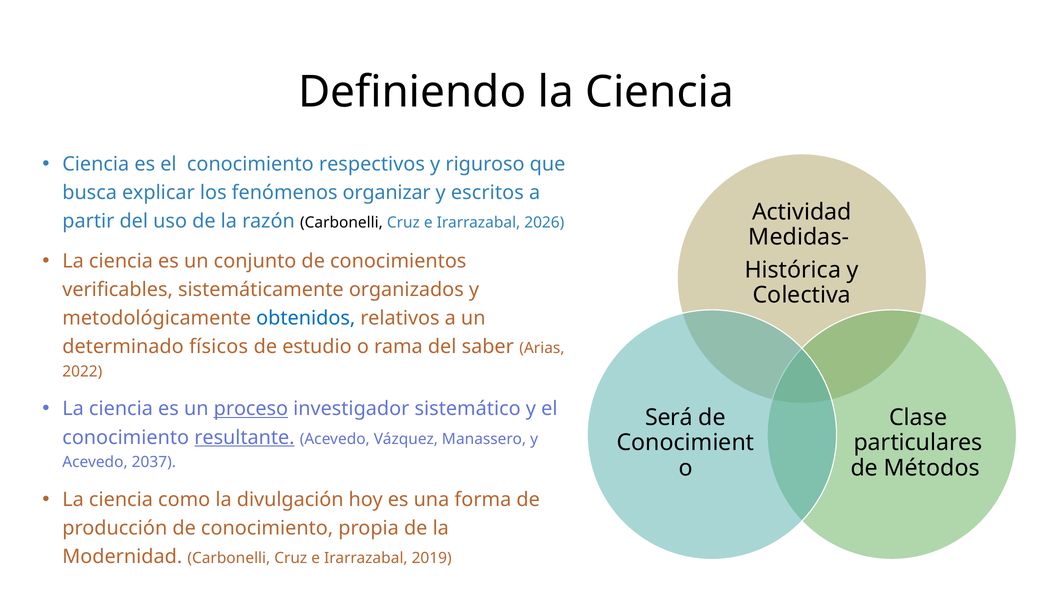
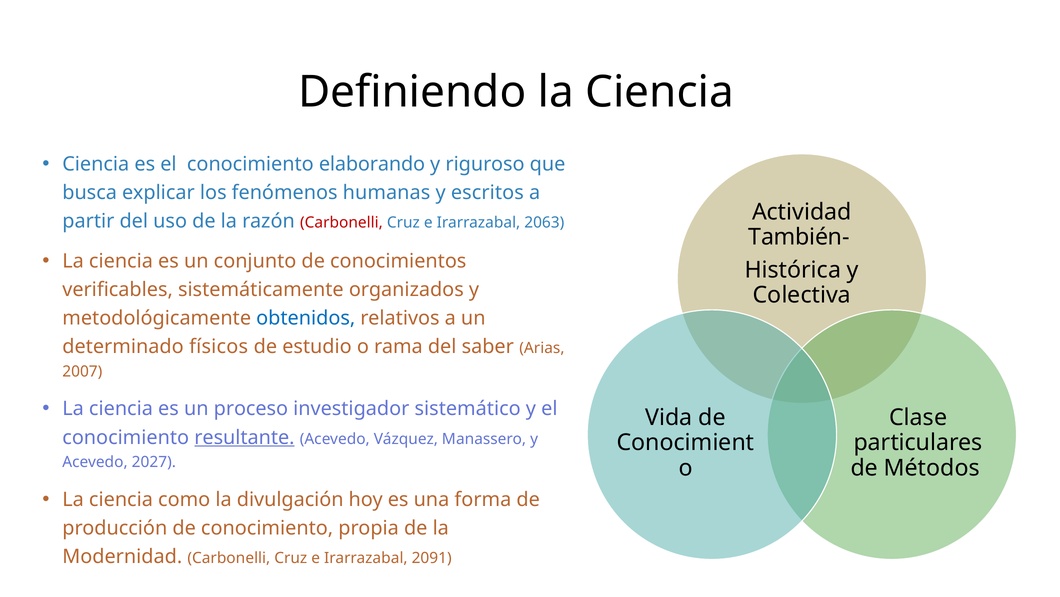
respectivos: respectivos -> elaborando (372, 164)
organizar: organizar -> humanas (387, 192)
Carbonelli colour: black -> red (341, 222)
2026: 2026 -> 2063 (544, 222)
Medidas-: Medidas- -> También- (799, 237)
2022: 2022 -> 2007 (82, 371)
proceso underline: present -> none (251, 408)
Será: Será -> Vida (669, 417)
2037: 2037 -> 2027 (154, 462)
2019: 2019 -> 2091 (432, 558)
